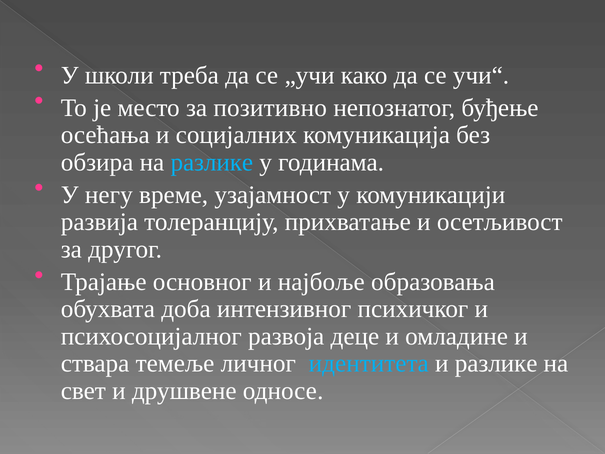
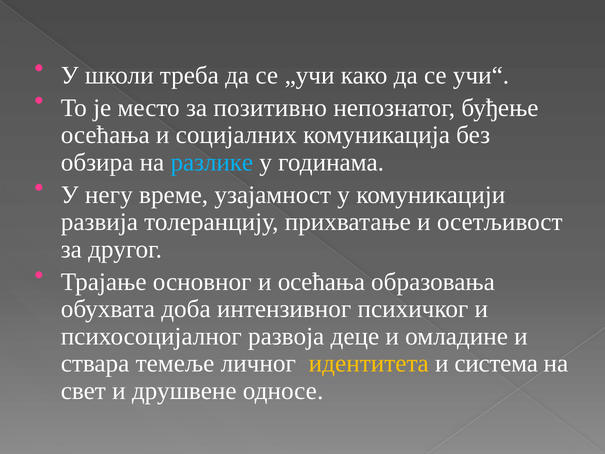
и најбоље: најбоље -> осећања (321, 282)
идентитета colour: light blue -> yellow (369, 363)
и разлике: разлике -> система (496, 363)
